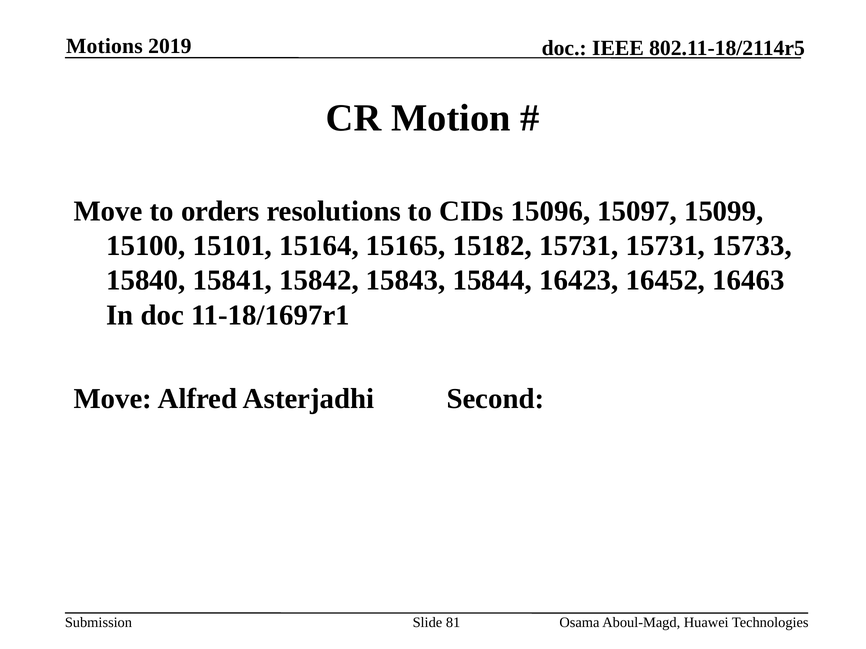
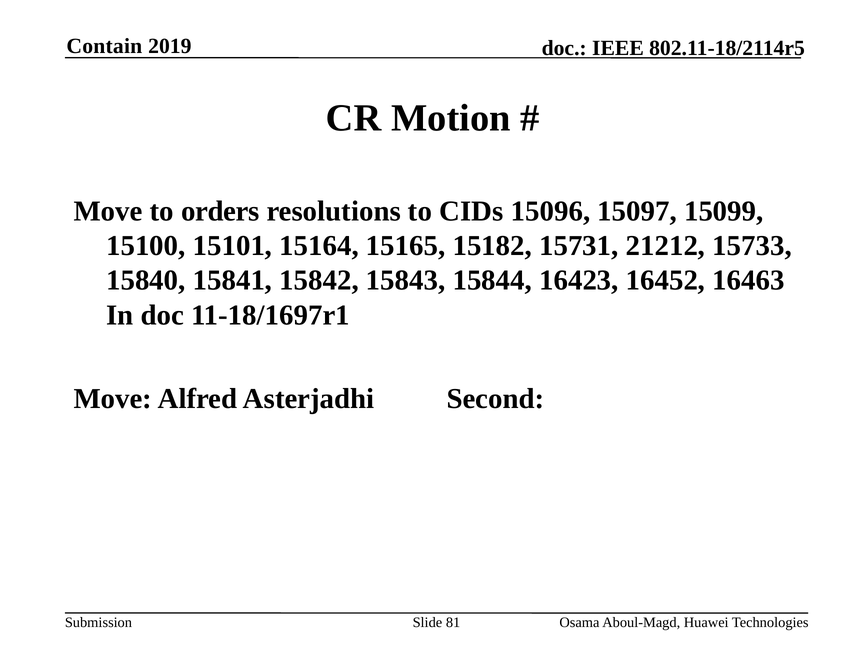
Motions: Motions -> Contain (104, 46)
15731 15731: 15731 -> 21212 (665, 246)
